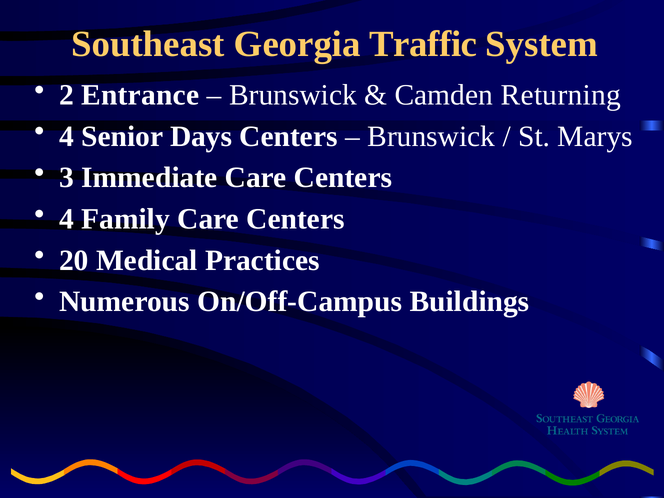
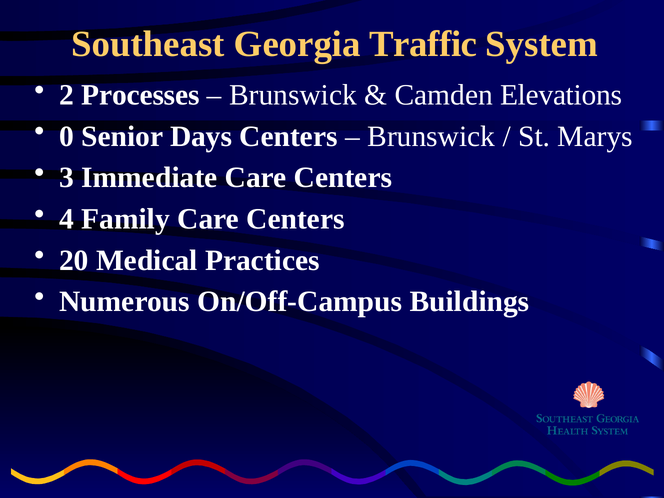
Entrance: Entrance -> Processes (140, 95)
Returning: Returning -> Elevations (561, 95)
4: 4 -> 0 (67, 136)
